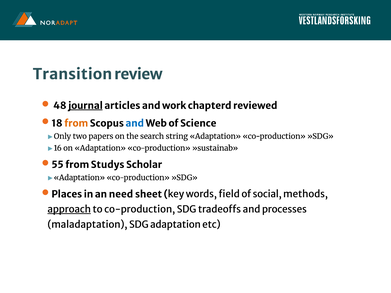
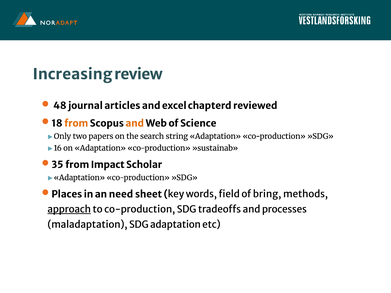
Transition: Transition -> Increasing (72, 74)
journal underline: present -> none (85, 106)
work: work -> excel (174, 106)
and colour: blue -> orange (135, 123)
55: 55 -> 35 (57, 165)
Studys: Studys -> Impact (108, 165)
social: social -> bring (267, 194)
